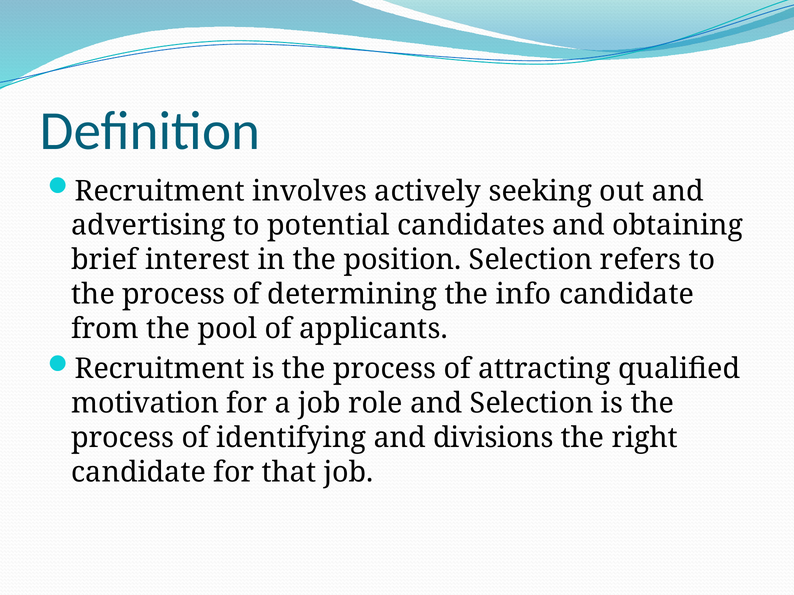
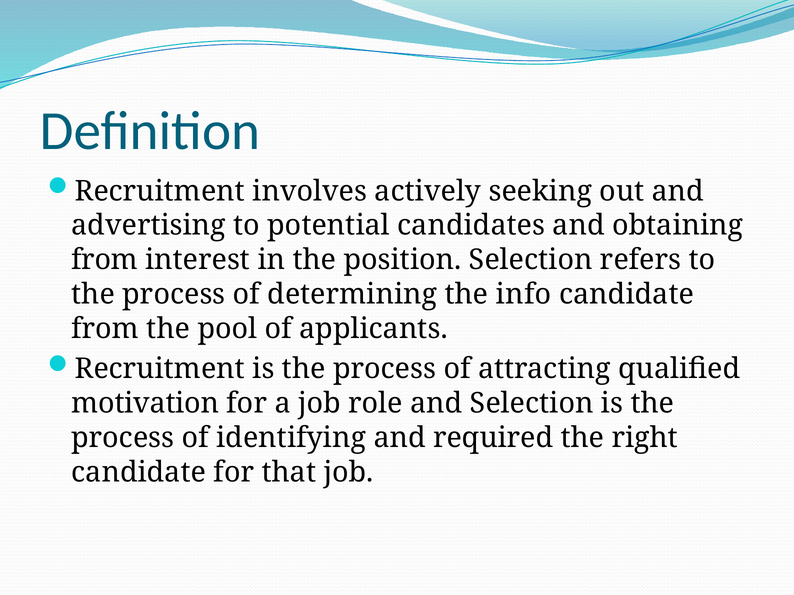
brief: brief -> from (105, 260)
divisions: divisions -> required (493, 438)
